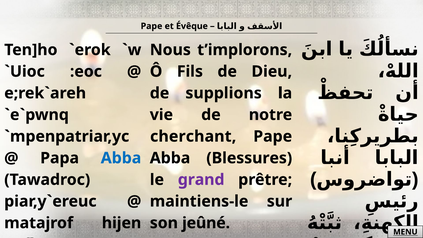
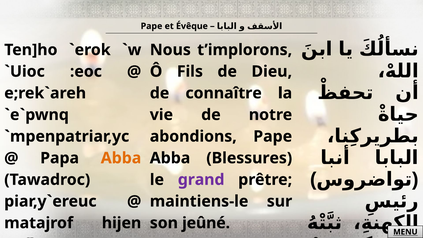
supplions: supplions -> connaître (224, 93)
cherchant: cherchant -> abondions (193, 136)
Abba colour: blue -> orange (121, 158)
